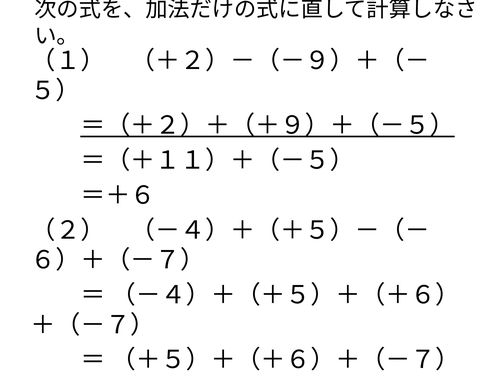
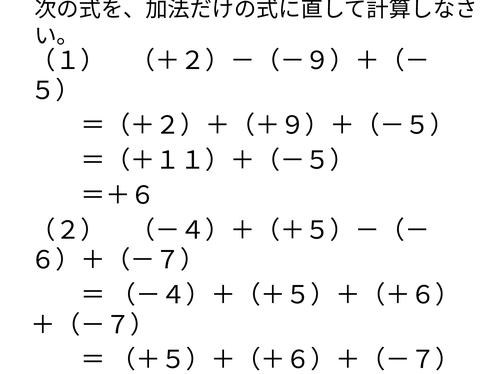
＝（＋２）＋（＋９）＋（－５） underline: present -> none (268, 126)
